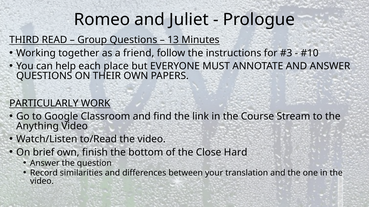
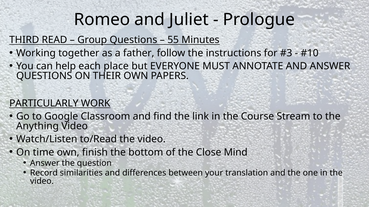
13: 13 -> 55 (173, 40)
friend: friend -> father (139, 53)
brief: brief -> time (44, 153)
Hard: Hard -> Mind (236, 153)
